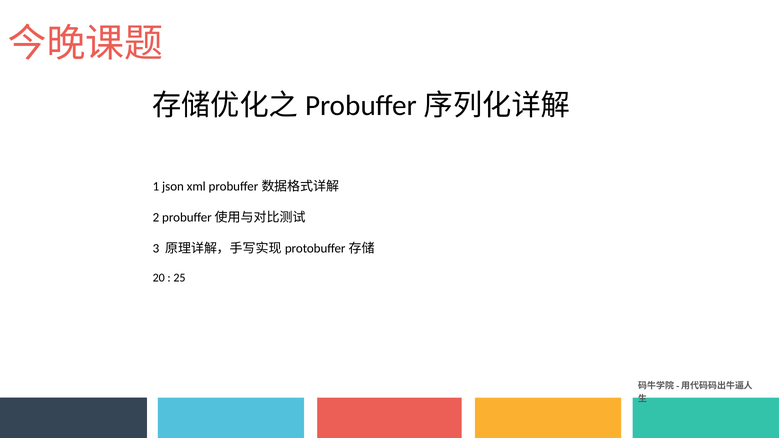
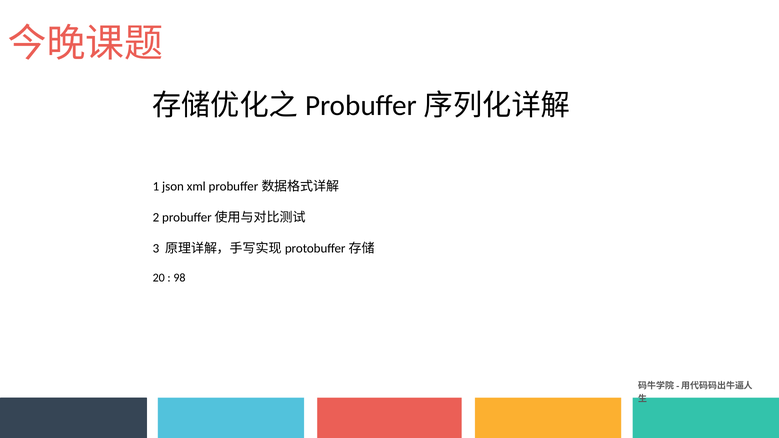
25: 25 -> 98 (179, 278)
